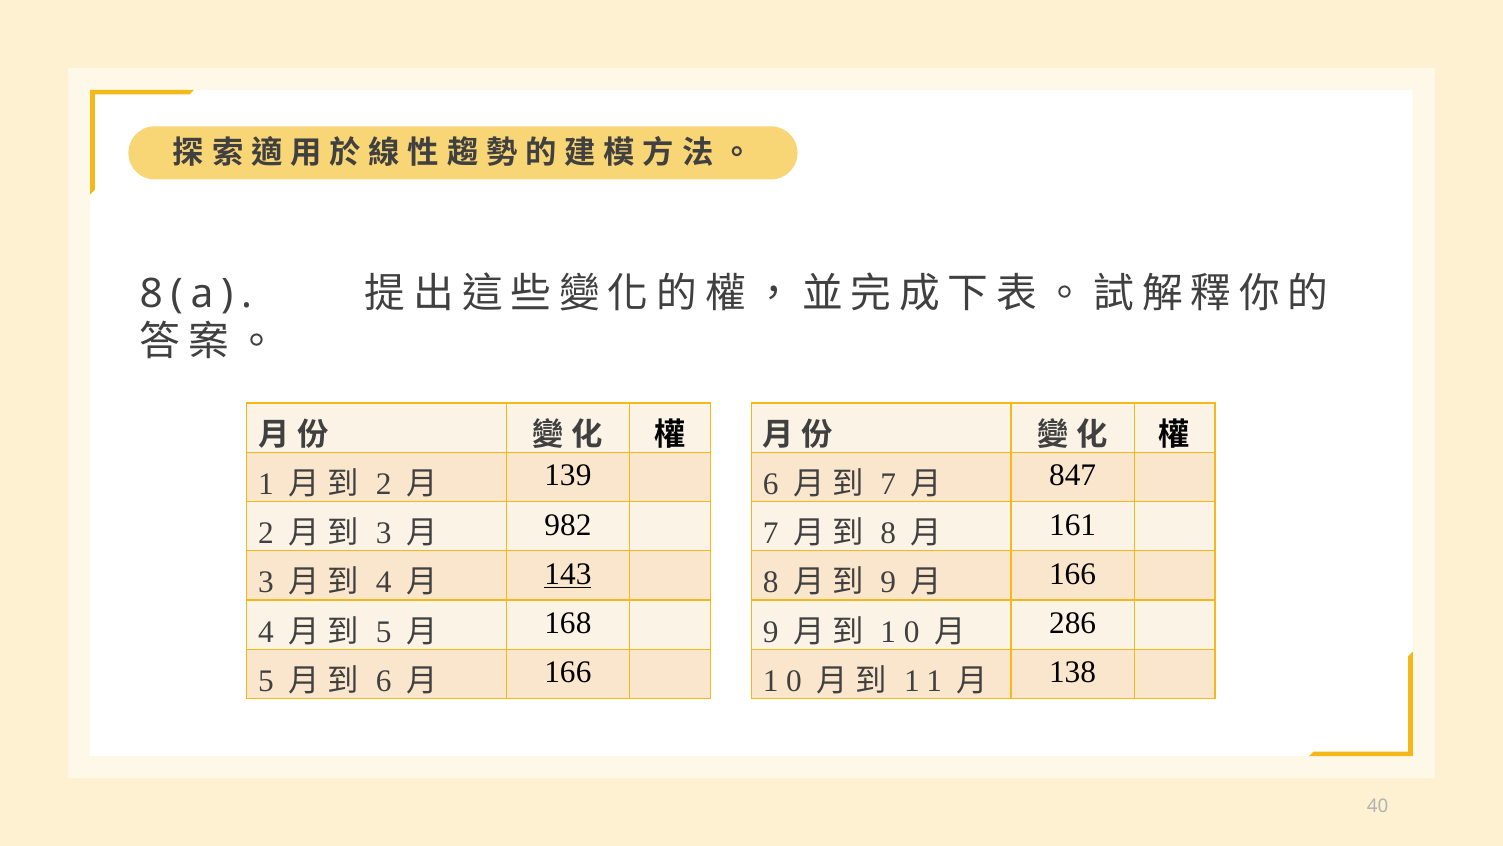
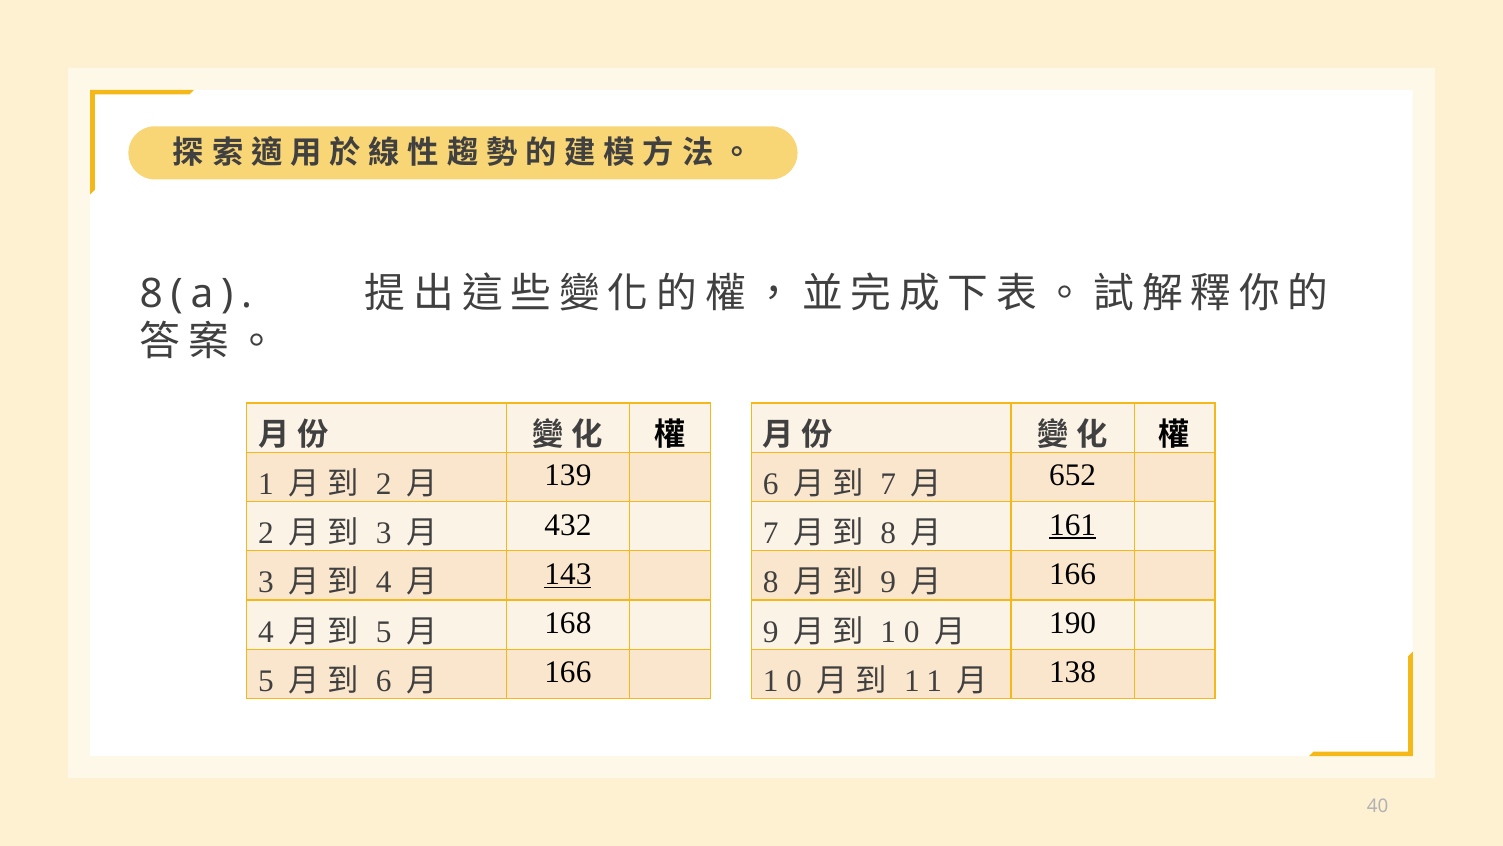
847: 847 -> 652 (1073, 475)
982: 982 -> 432 (568, 524)
161 underline: none -> present (1073, 524)
286: 286 -> 190 (1073, 623)
